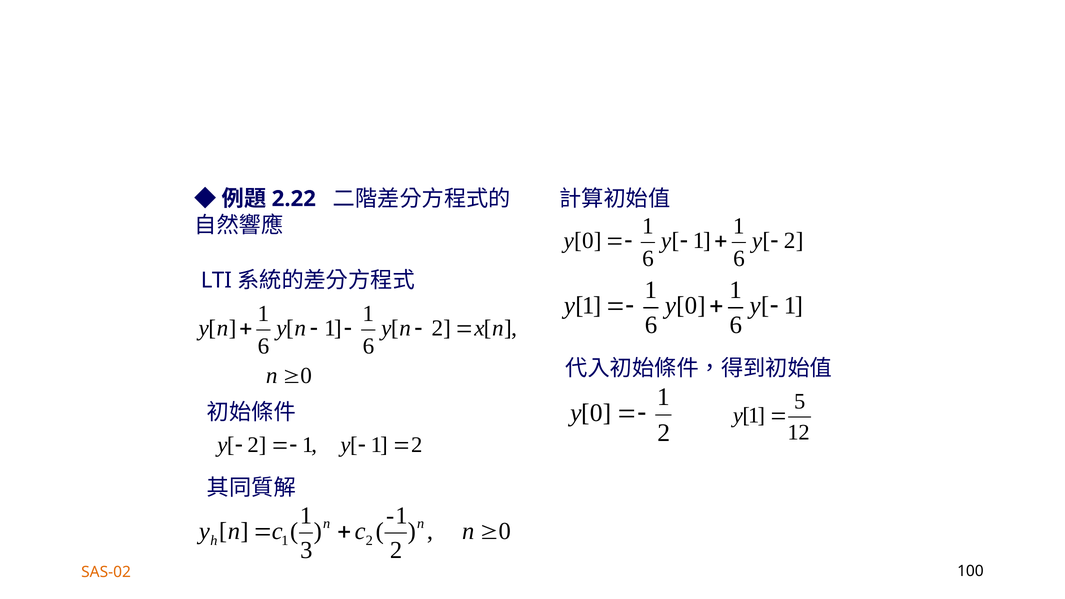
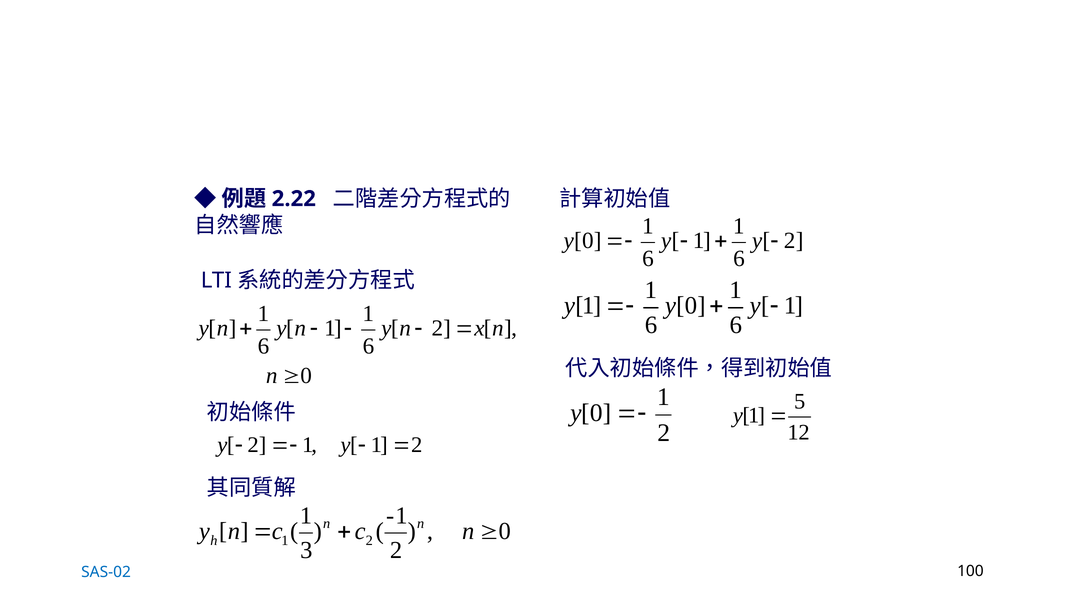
SAS-02 colour: orange -> blue (106, 572)
